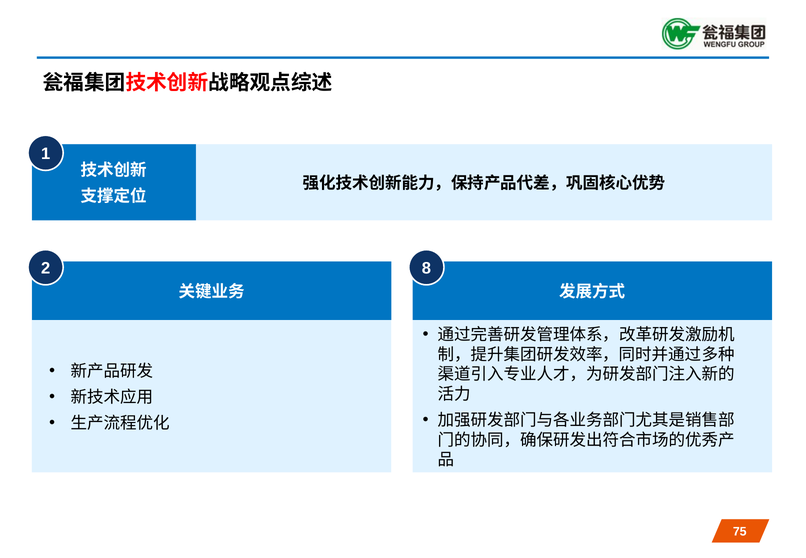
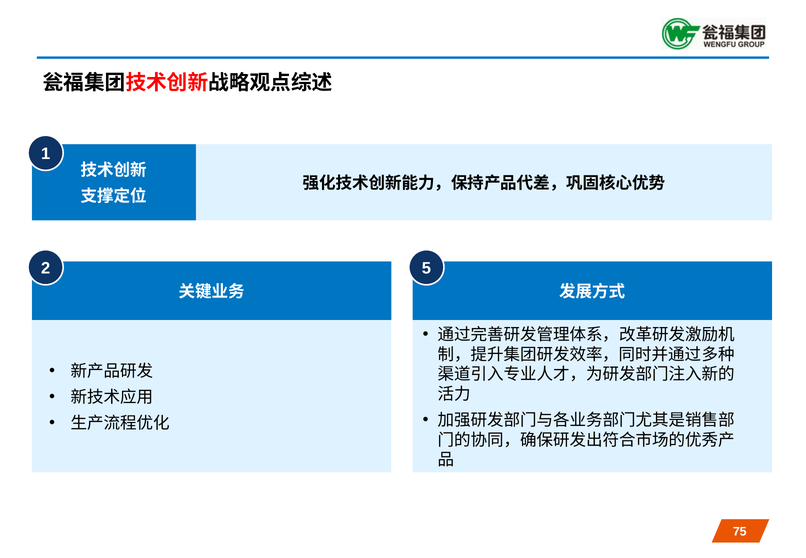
8: 8 -> 5 (426, 268)
